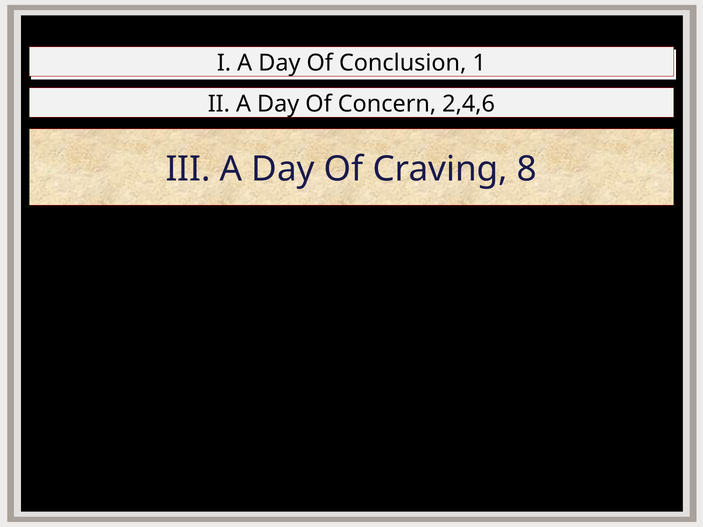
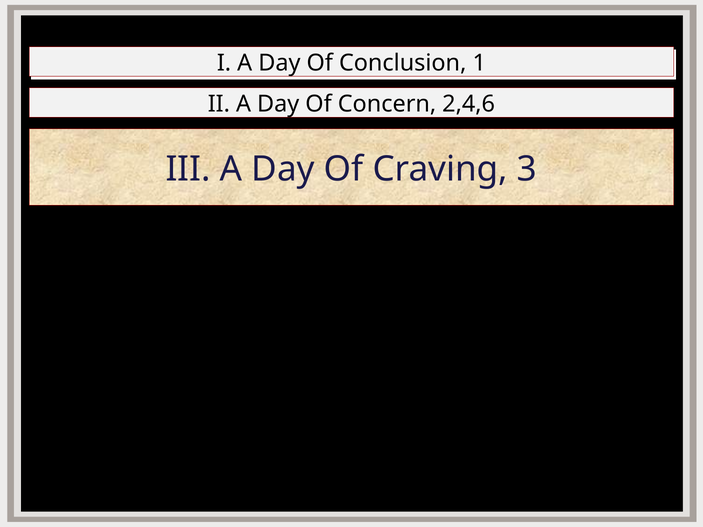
8: 8 -> 3 (527, 169)
